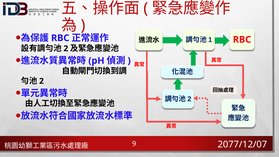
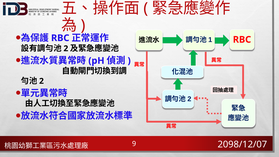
2077/12/07: 2077/12/07 -> 2098/12/07 (242, 144)
